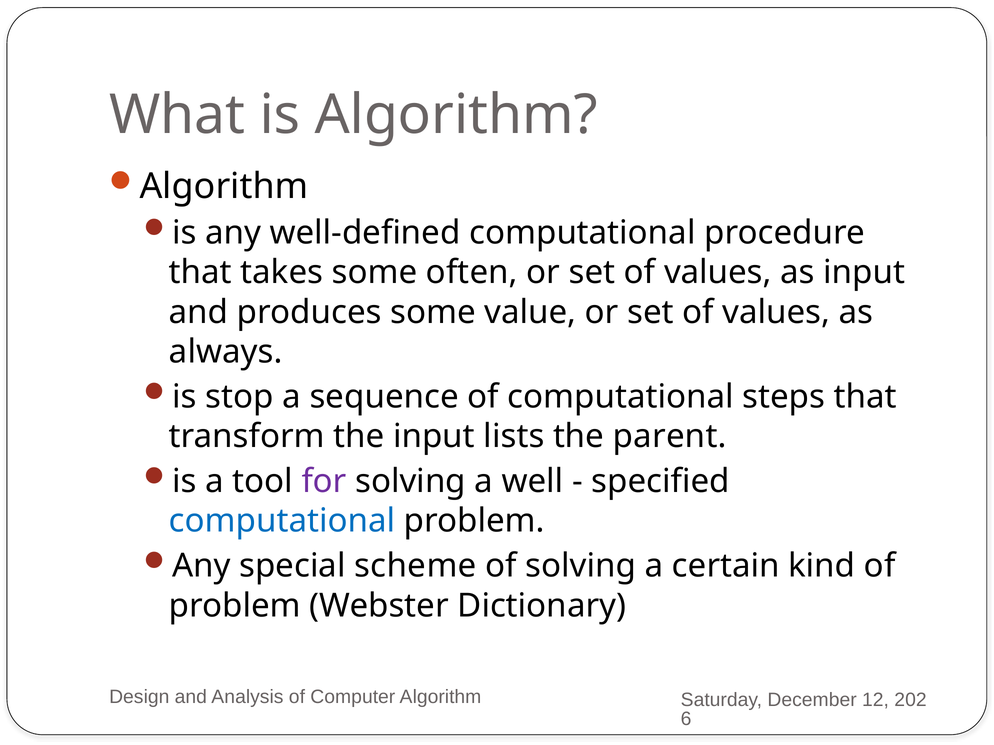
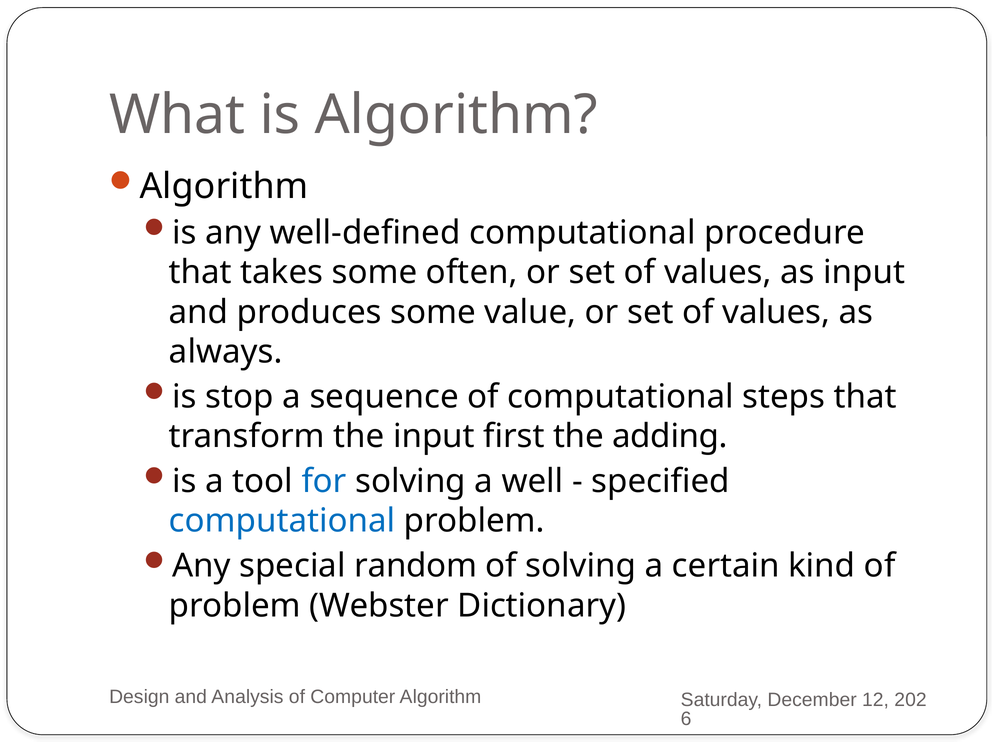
lists: lists -> first (514, 437)
parent: parent -> adding (670, 437)
for colour: purple -> blue (324, 482)
scheme: scheme -> random (416, 566)
